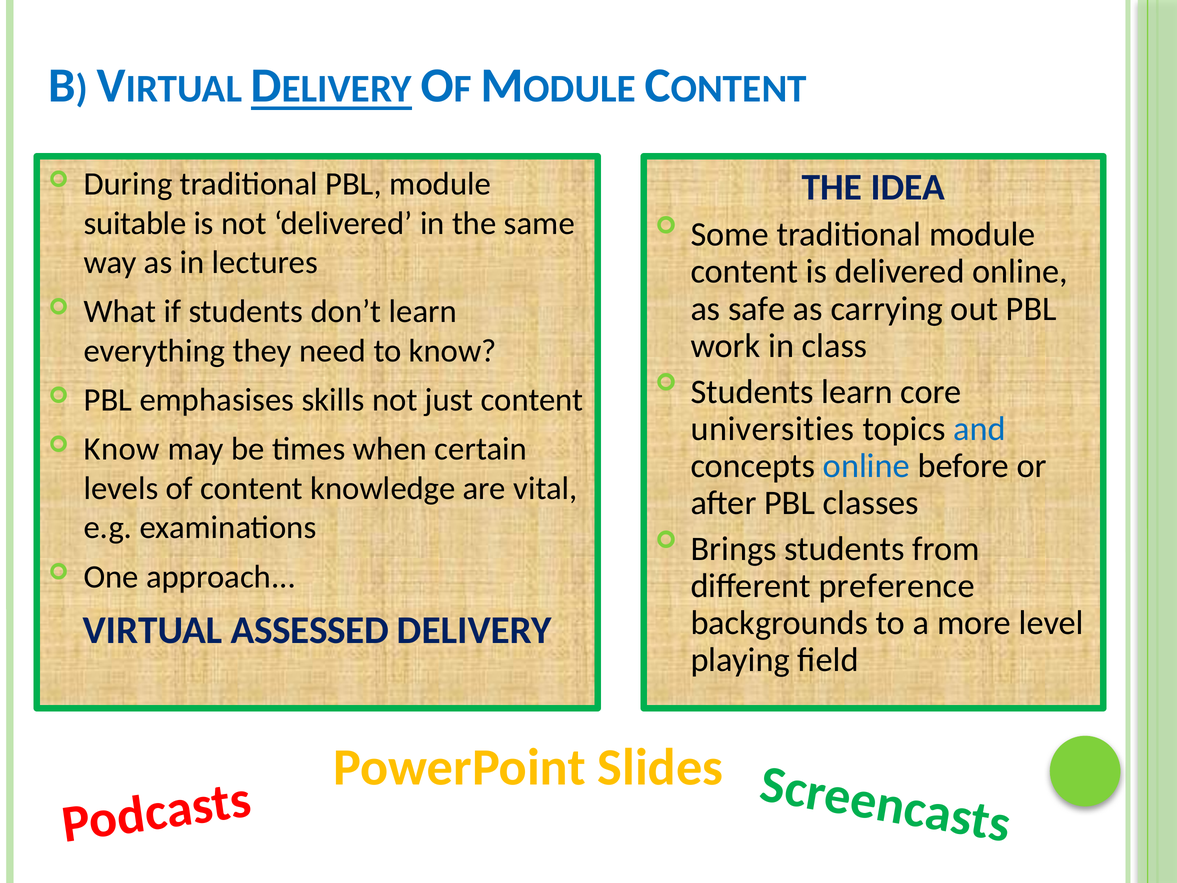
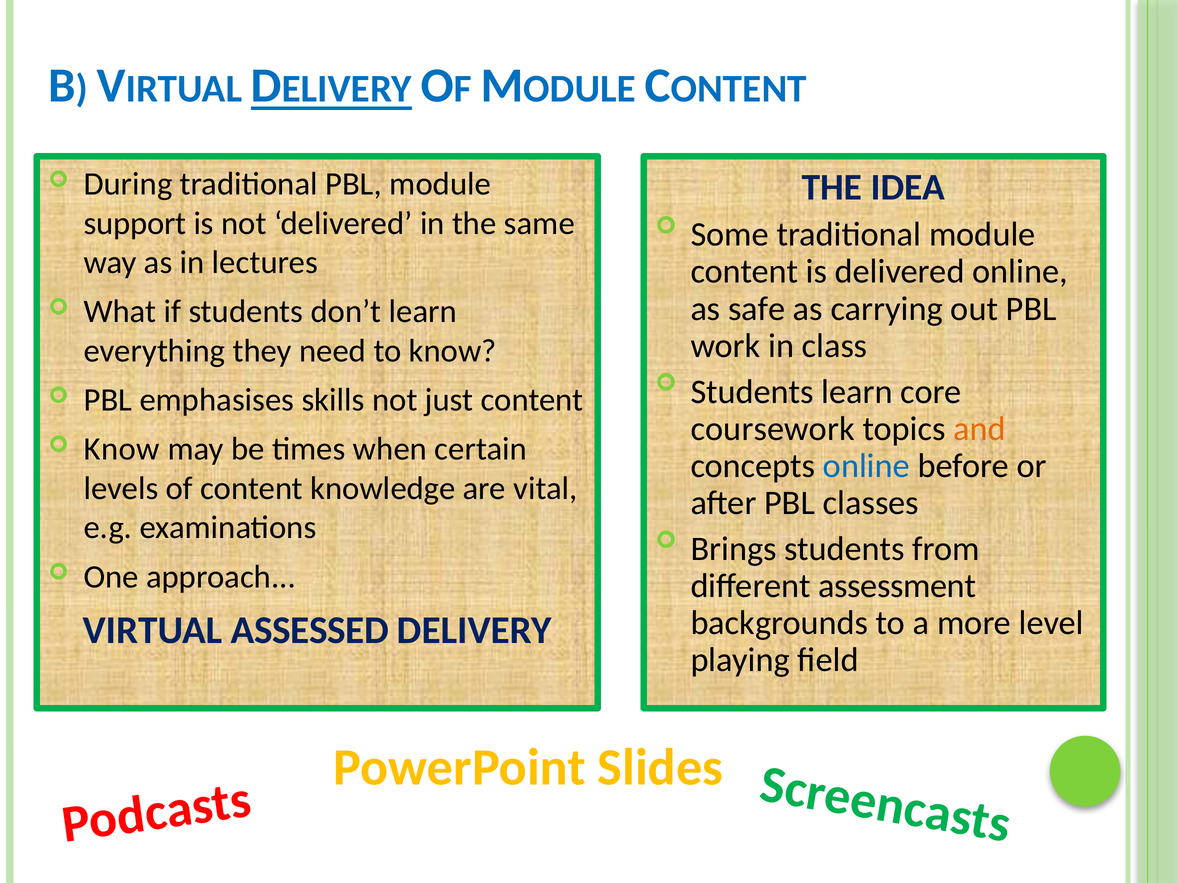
suitable: suitable -> support (135, 223)
universities: universities -> coursework (773, 429)
and colour: blue -> orange (980, 429)
preference: preference -> assessment (897, 586)
